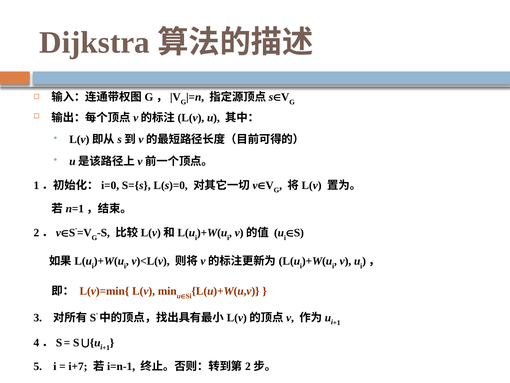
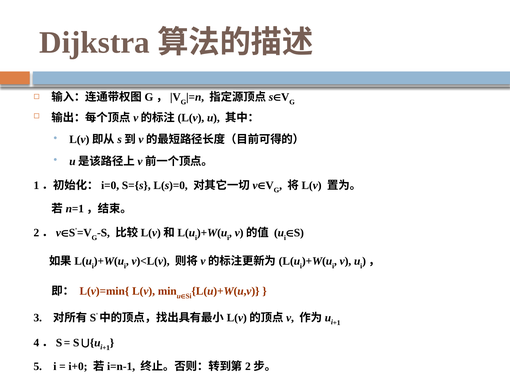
i+7: i+7 -> i+0 (78, 366)
